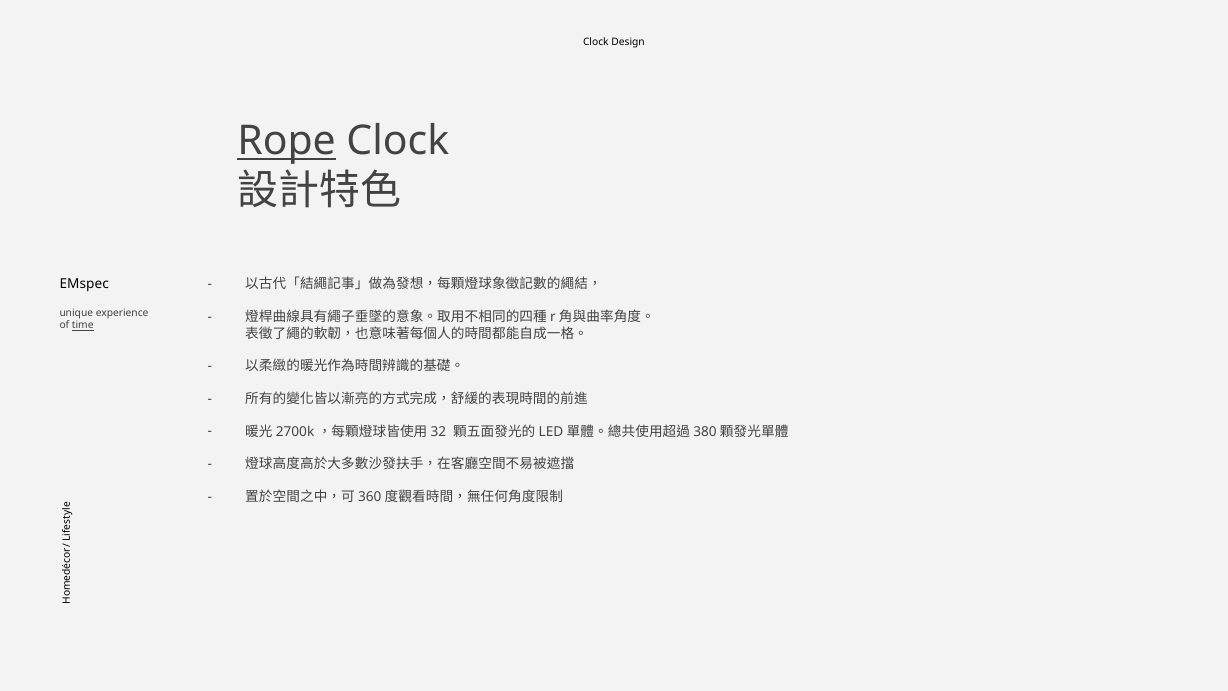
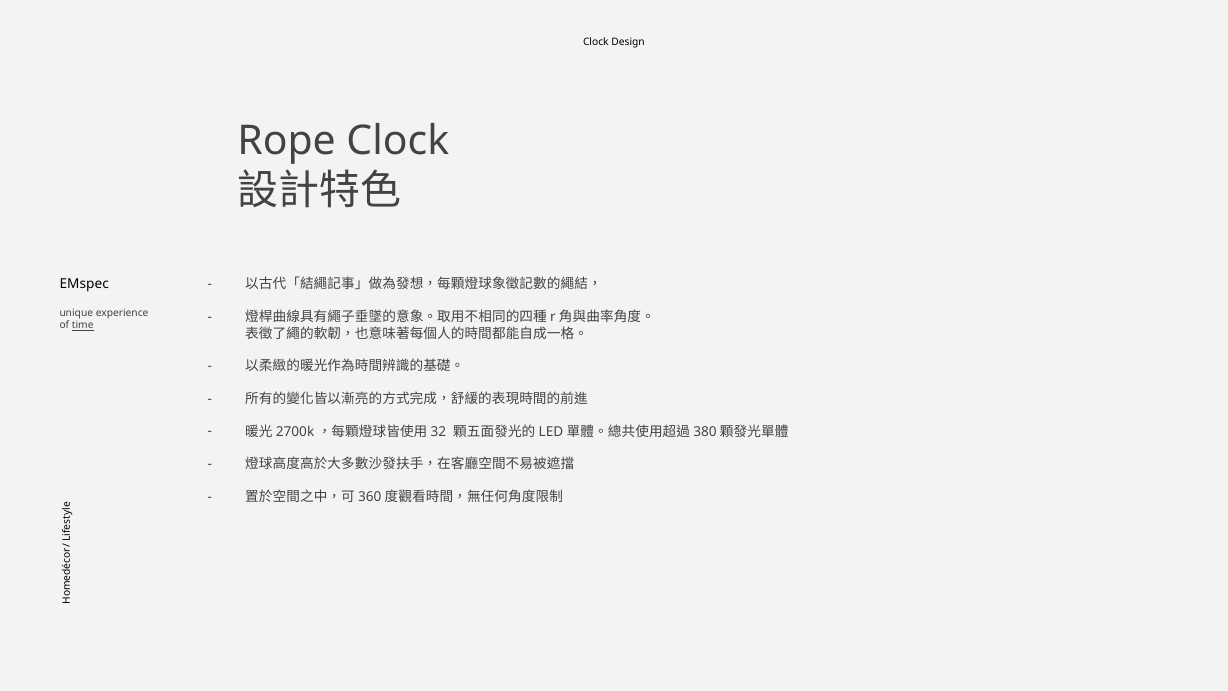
Rope underline: present -> none (287, 141)
